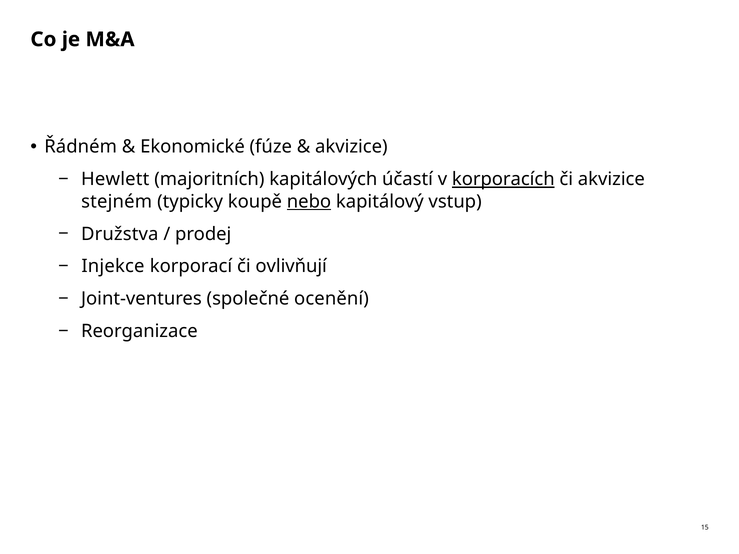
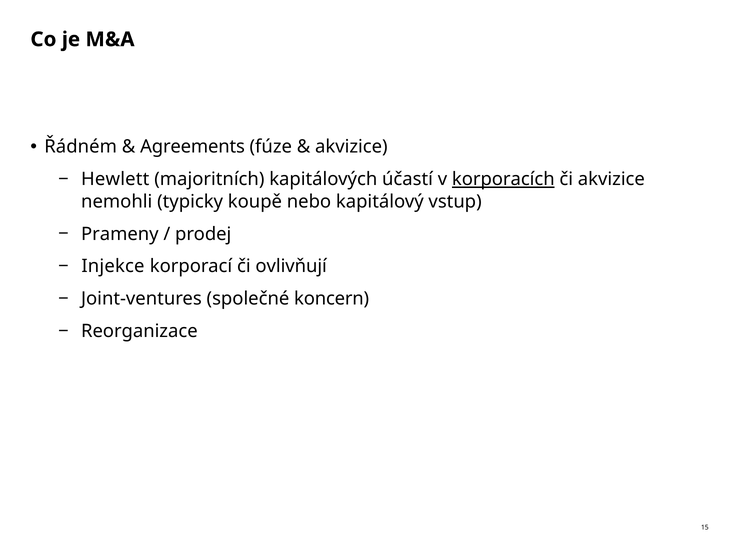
Ekonomické: Ekonomické -> Agreements (193, 147)
stejném: stejném -> nemohli (117, 202)
nebo underline: present -> none (309, 202)
Družstva: Družstva -> Prameny (120, 234)
ocenění: ocenění -> koncern (332, 299)
